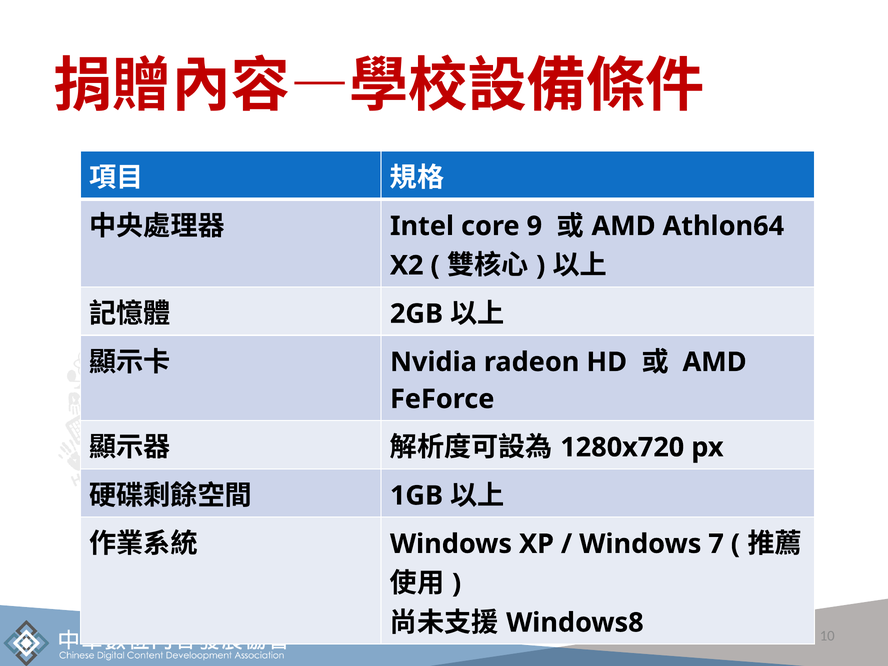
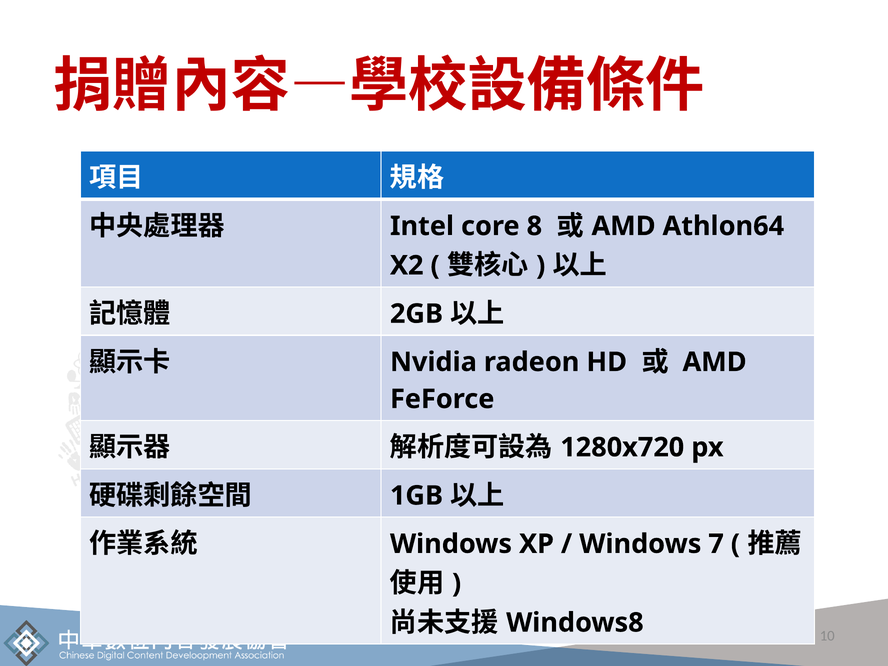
9: 9 -> 8 (534, 226)
